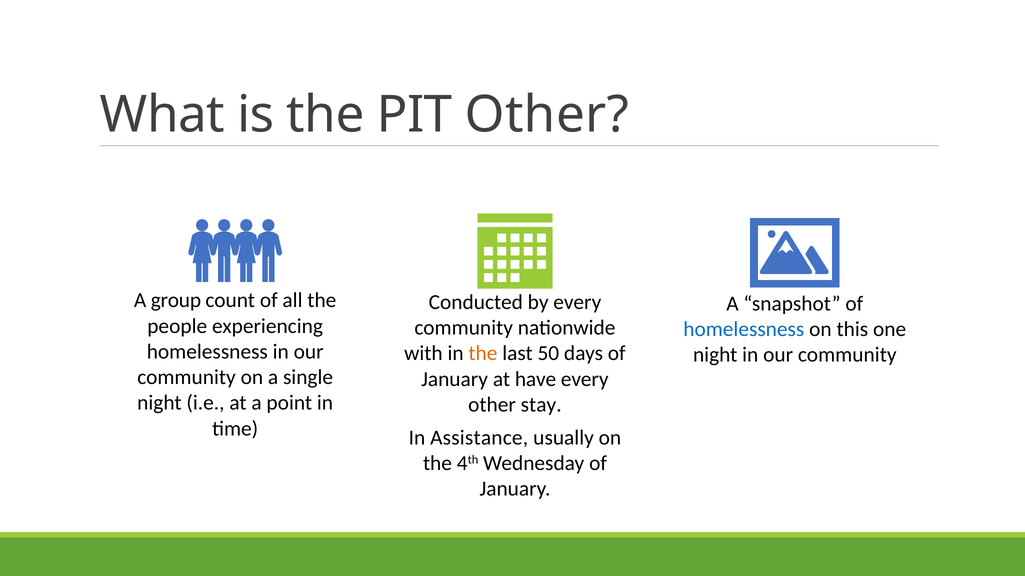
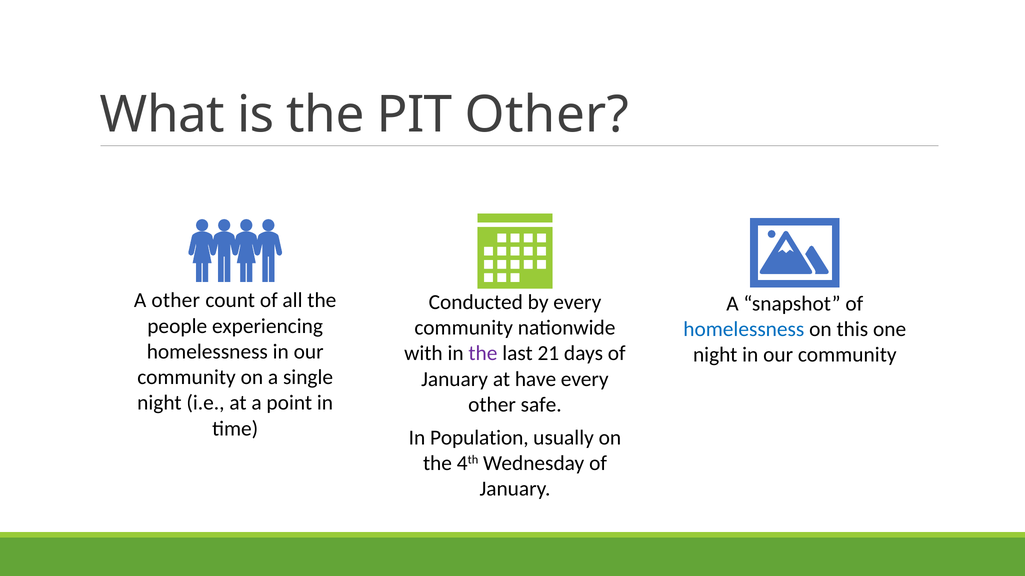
A group: group -> other (176, 301)
the colour: orange -> purple (483, 354)
50: 50 -> 21 (548, 354)
stay: stay -> safe (541, 405)
Assistance: Assistance -> Population (479, 438)
